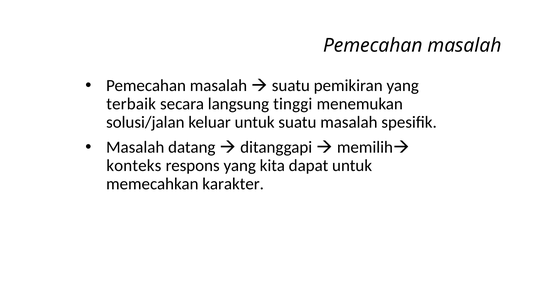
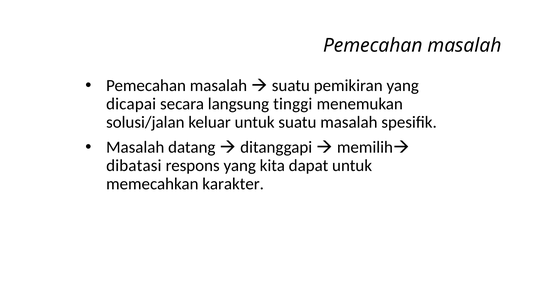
terbaik: terbaik -> dicapai (131, 104)
konteks: konteks -> dibatasi (134, 166)
